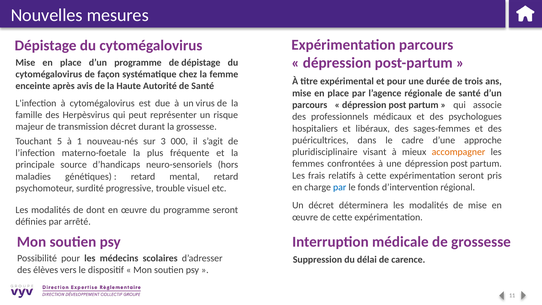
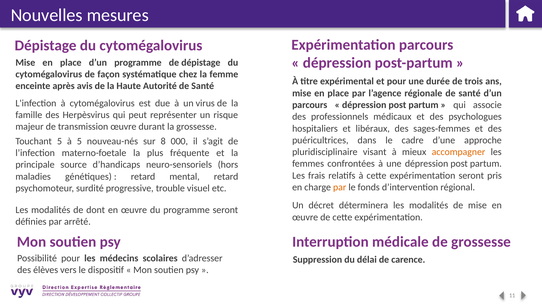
transmission décret: décret -> œuvre (123, 127)
à 1: 1 -> 5 (79, 141)
3: 3 -> 8 (163, 141)
par colour: blue -> orange (340, 187)
